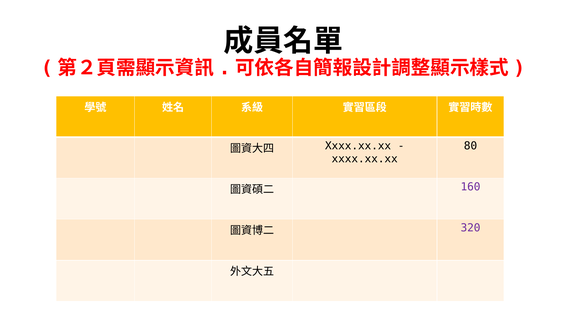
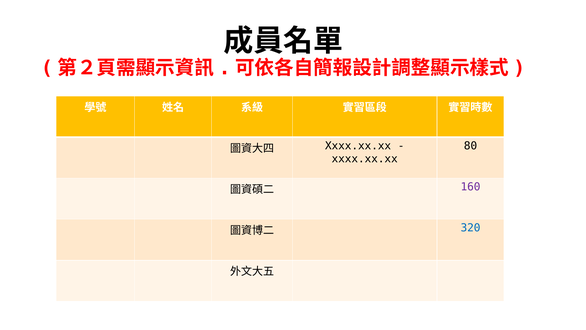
320 colour: purple -> blue (471, 228)
